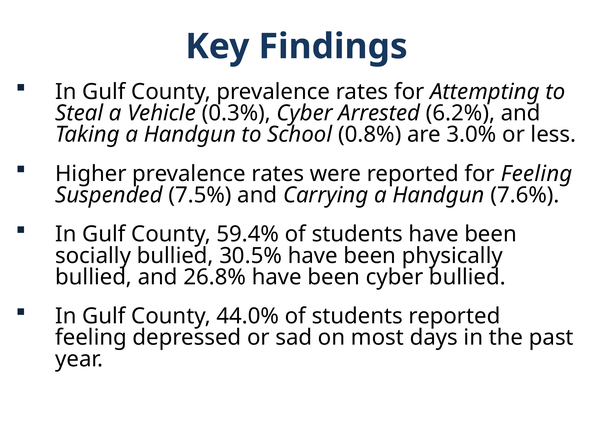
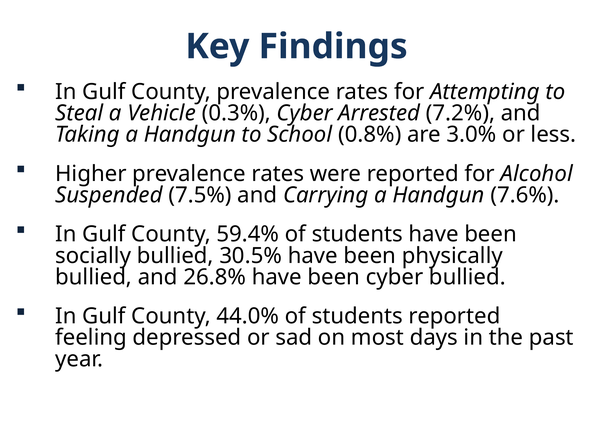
6.2%: 6.2% -> 7.2% (460, 113)
for Feeling: Feeling -> Alcohol (537, 174)
